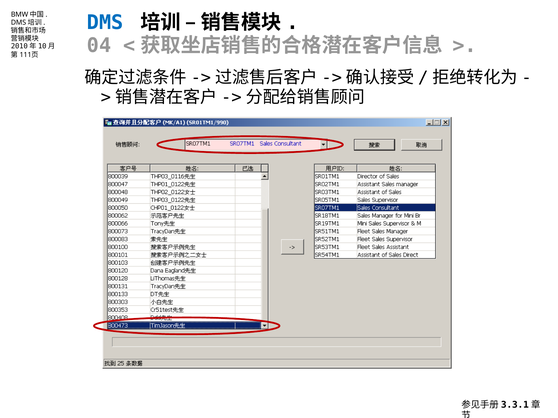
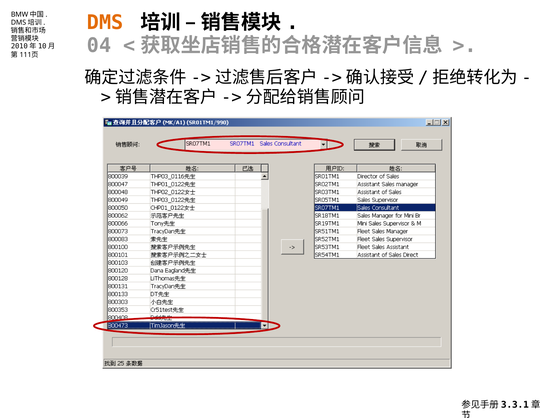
DMS colour: blue -> orange (105, 23)
